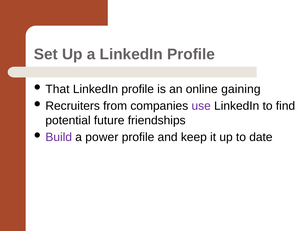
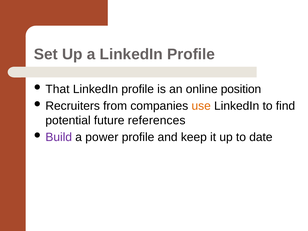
gaining: gaining -> position (241, 89)
use colour: purple -> orange (201, 106)
friendships: friendships -> references (157, 120)
